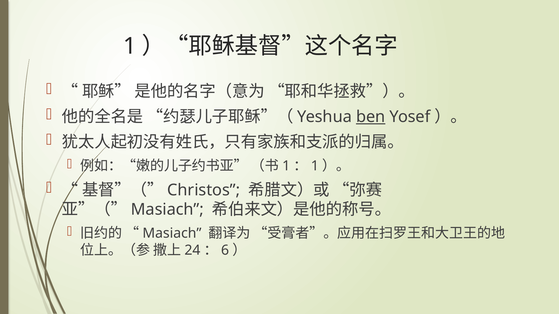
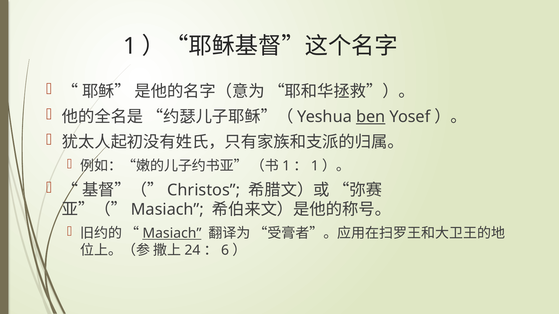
Masiach underline: none -> present (172, 234)
